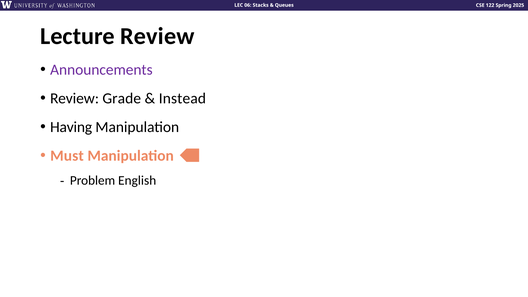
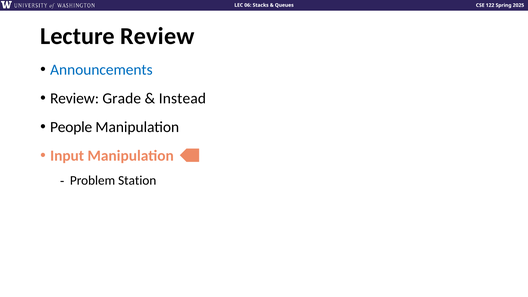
Announcements colour: purple -> blue (101, 70)
Having: Having -> People (71, 127)
Must: Must -> Input (67, 156)
English: English -> Station (137, 181)
